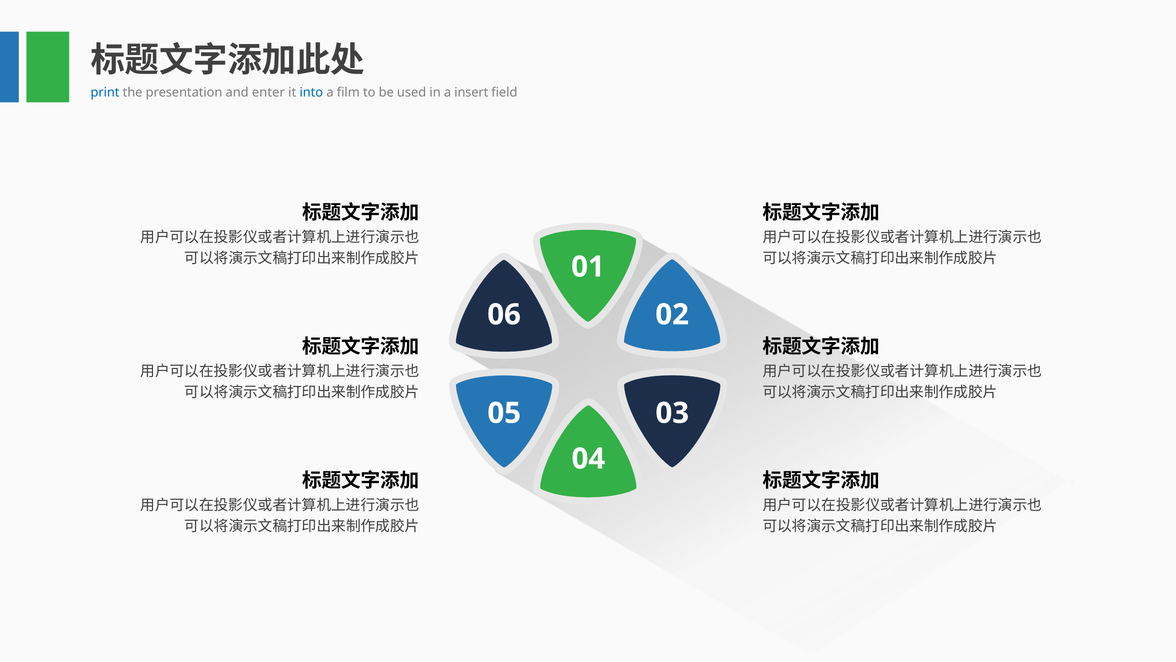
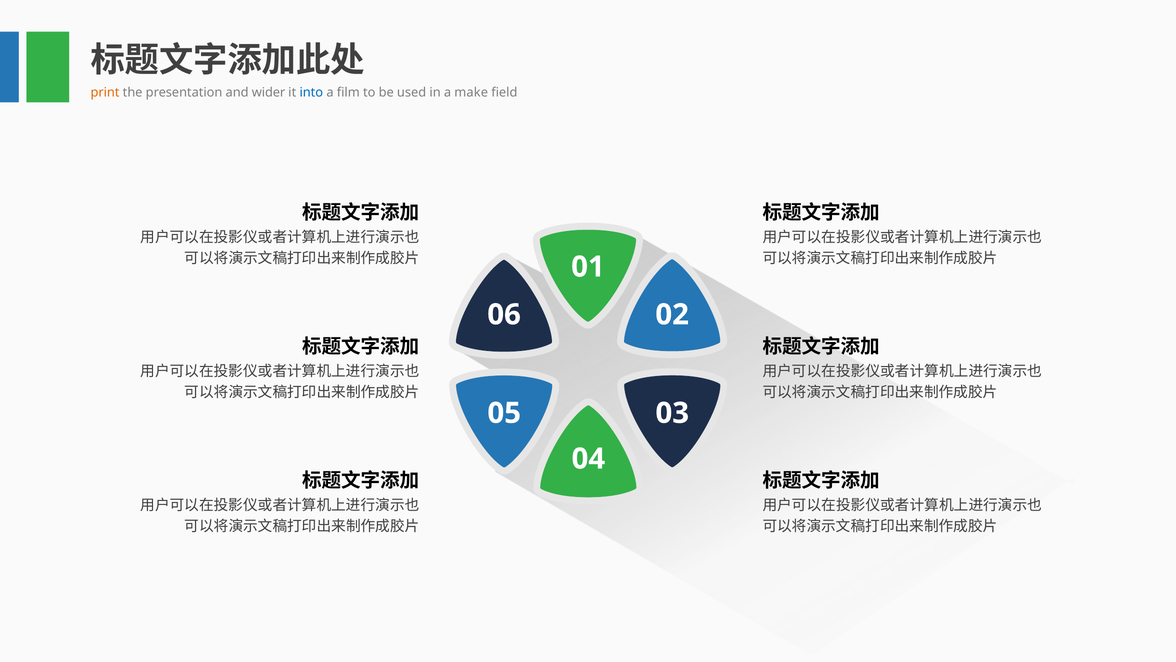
print colour: blue -> orange (105, 92)
enter: enter -> wider (269, 92)
insert: insert -> make (471, 92)
